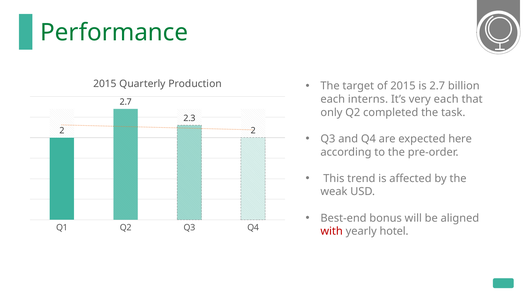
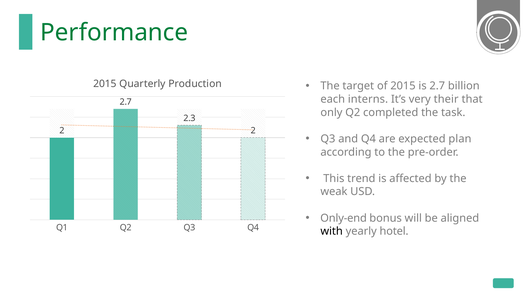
very each: each -> their (446, 99)
here: here -> plan (460, 139)
Best-end: Best-end -> Only-end (344, 218)
with colour: red -> black (332, 232)
